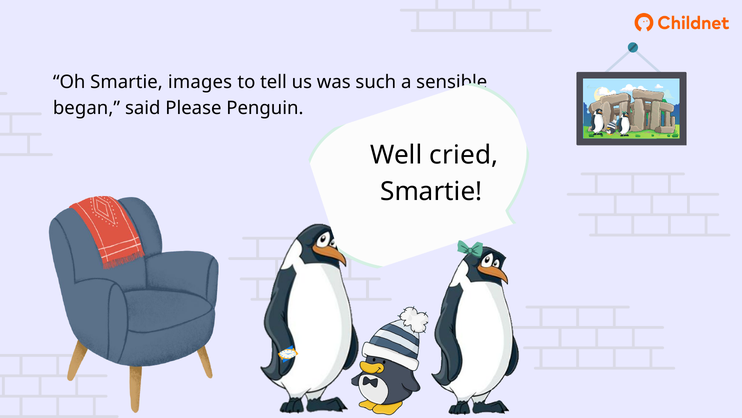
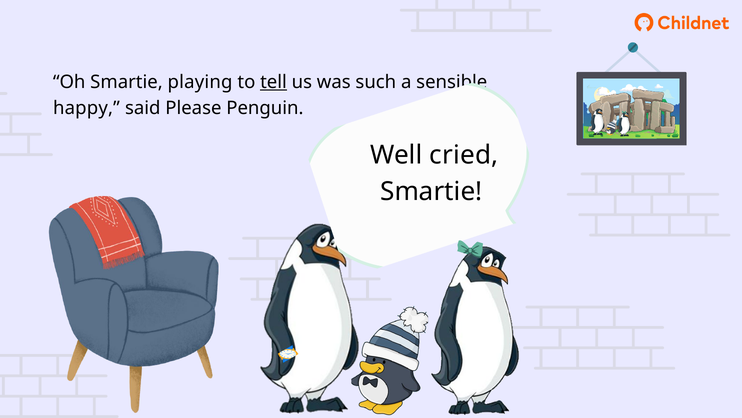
images: images -> playing (200, 82)
tell underline: none -> present (274, 82)
began: began -> happy (86, 108)
